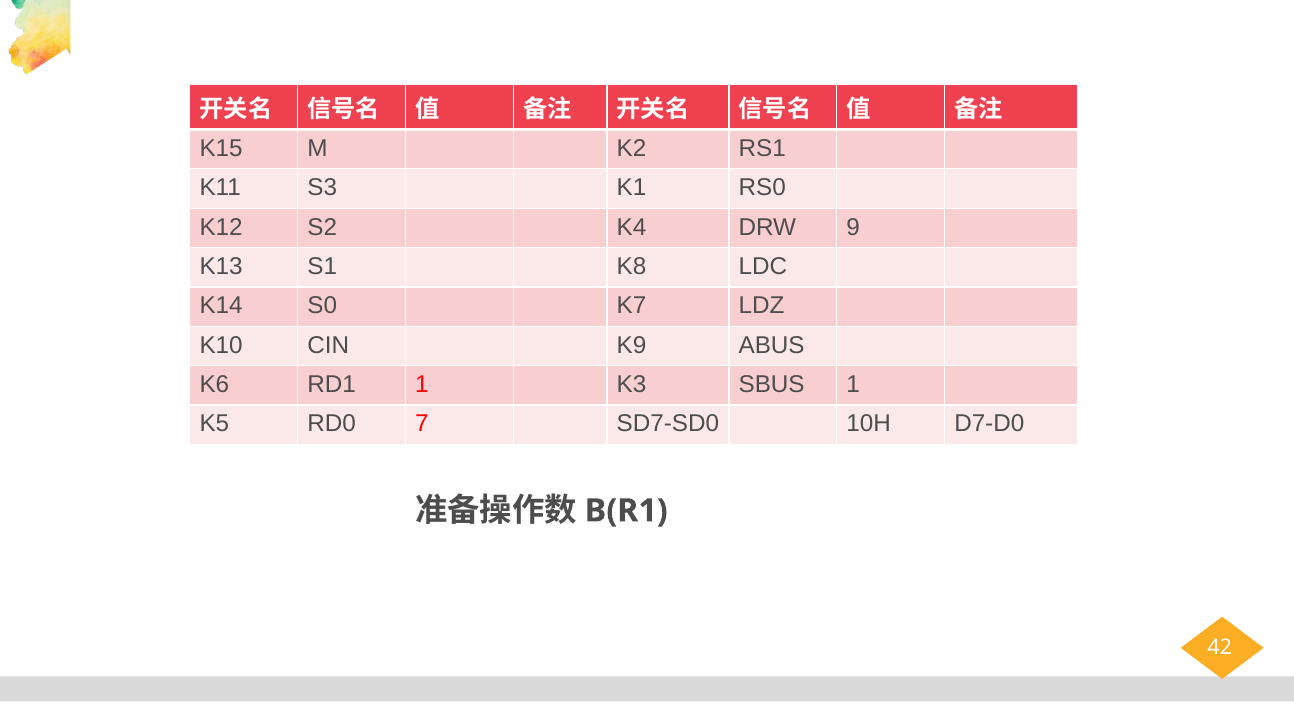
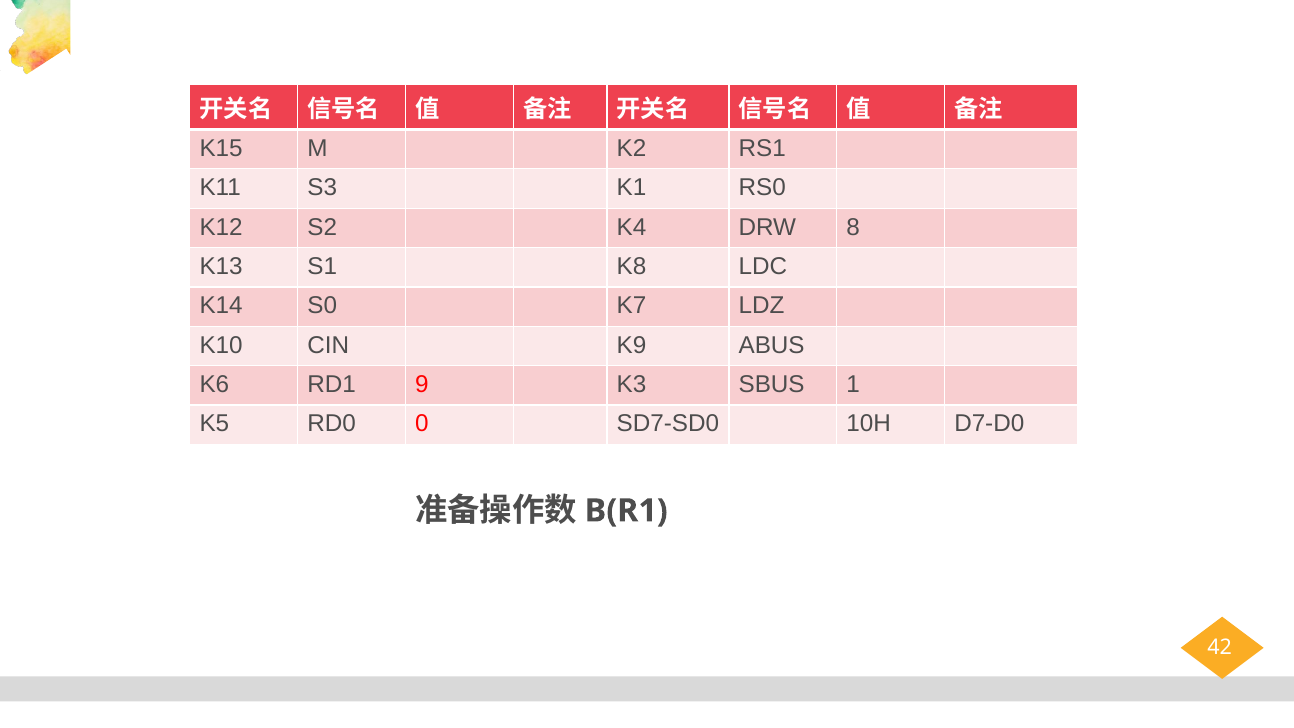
9: 9 -> 8 (853, 227)
RD1 1: 1 -> 9 (422, 384)
7: 7 -> 0 (422, 424)
